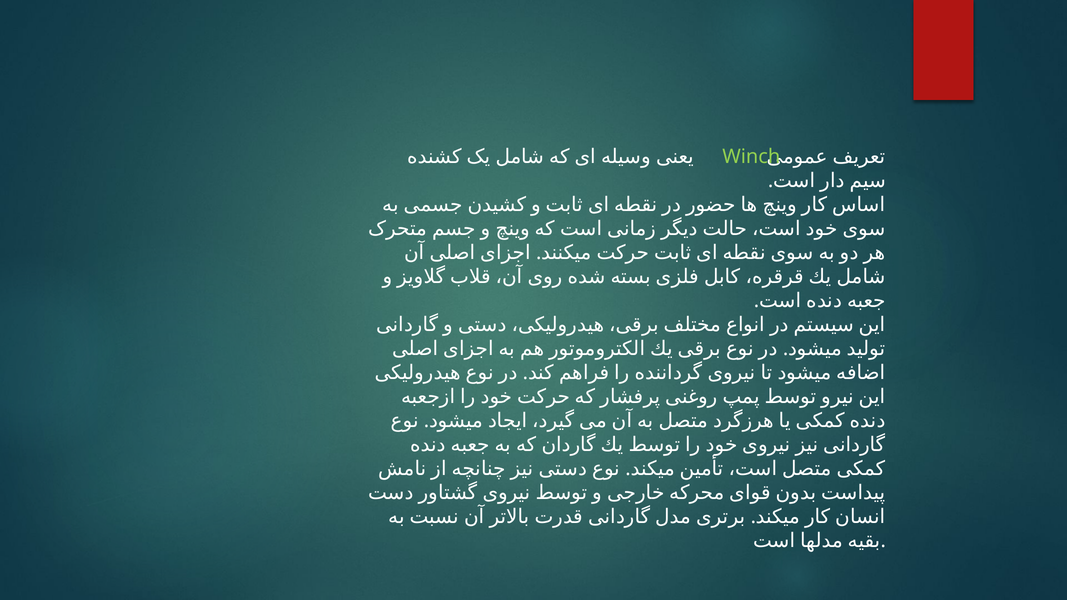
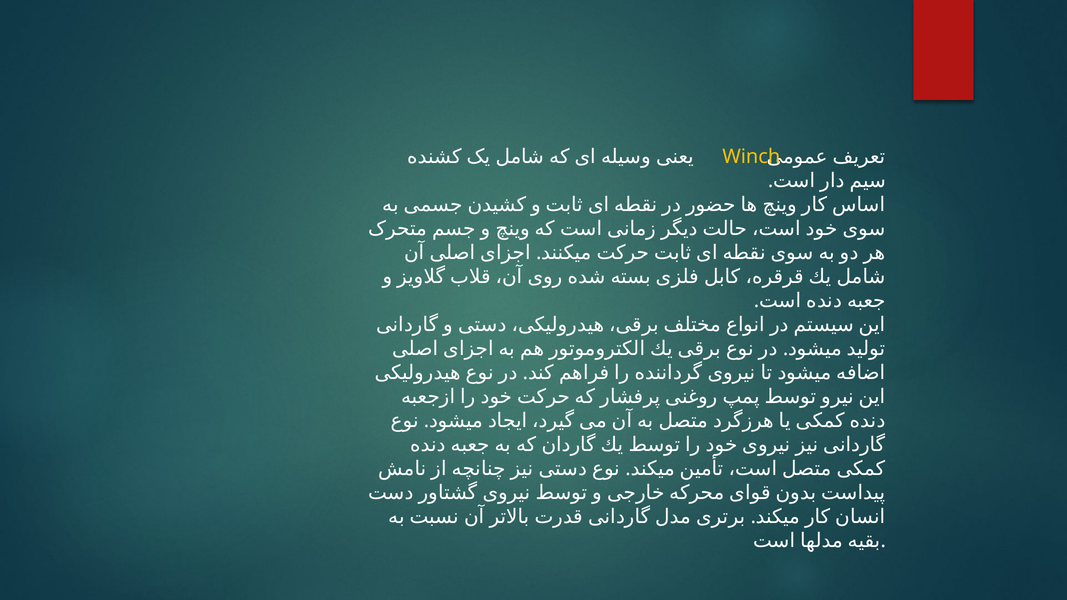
Winch colour: light green -> yellow (751, 157)
